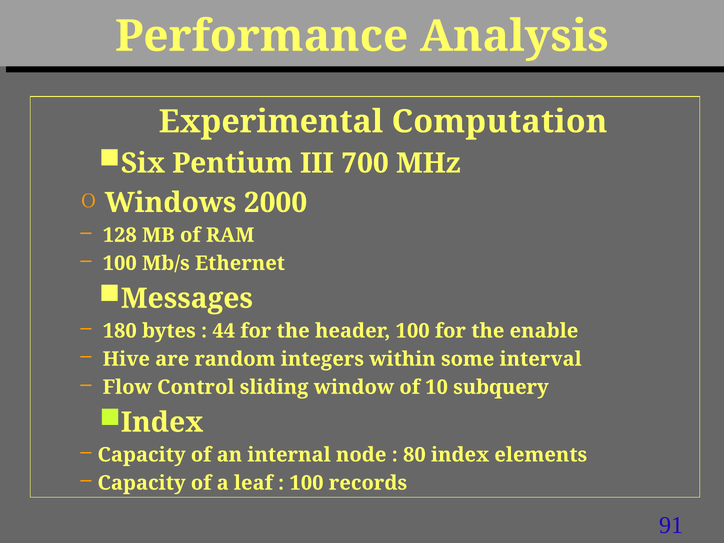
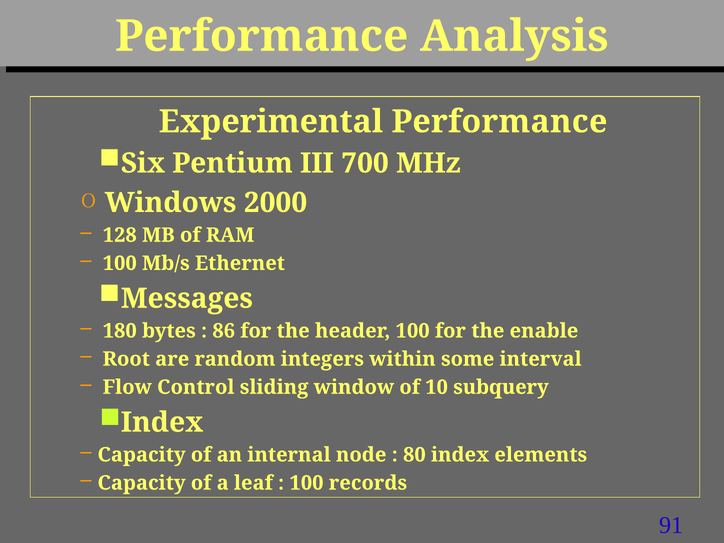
Experimental Computation: Computation -> Performance (499, 122)
44: 44 -> 86 (224, 331)
Hive: Hive -> Root (126, 359)
